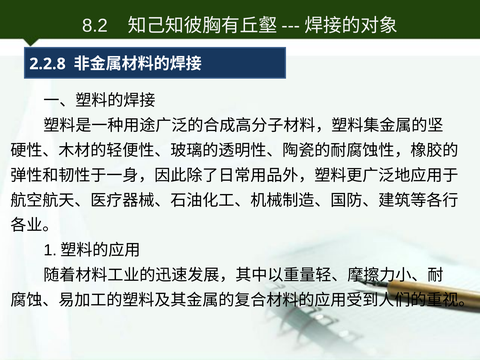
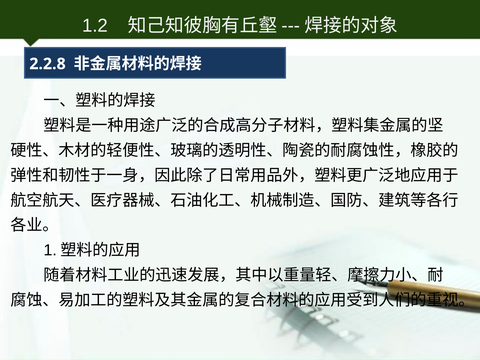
8.2: 8.2 -> 1.2 (95, 26)
